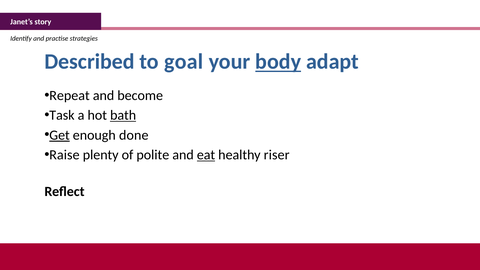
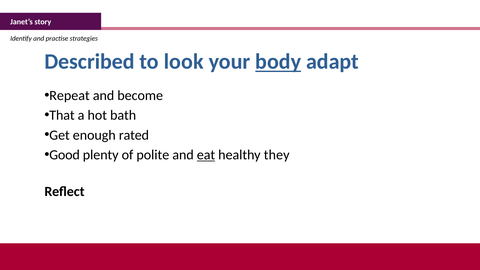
goal: goal -> look (184, 62)
Task: Task -> That (62, 115)
bath underline: present -> none (123, 115)
Get underline: present -> none (59, 135)
done: done -> rated (134, 135)
Raise: Raise -> Good (65, 155)
riser: riser -> they (277, 155)
